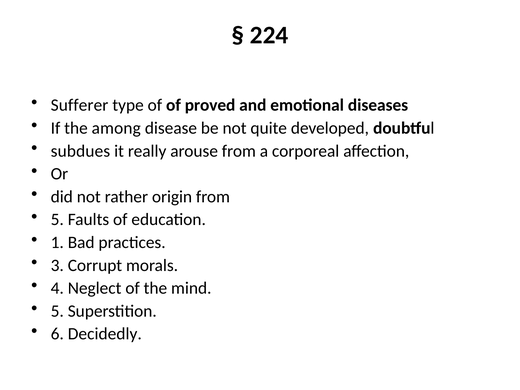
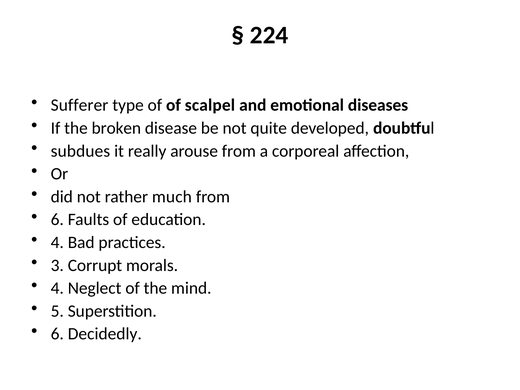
proved: proved -> scalpel (210, 105)
among: among -> broken (116, 128)
origin: origin -> much (172, 197)
5: 5 -> 6 (57, 220)
1: 1 -> 4 (57, 242)
